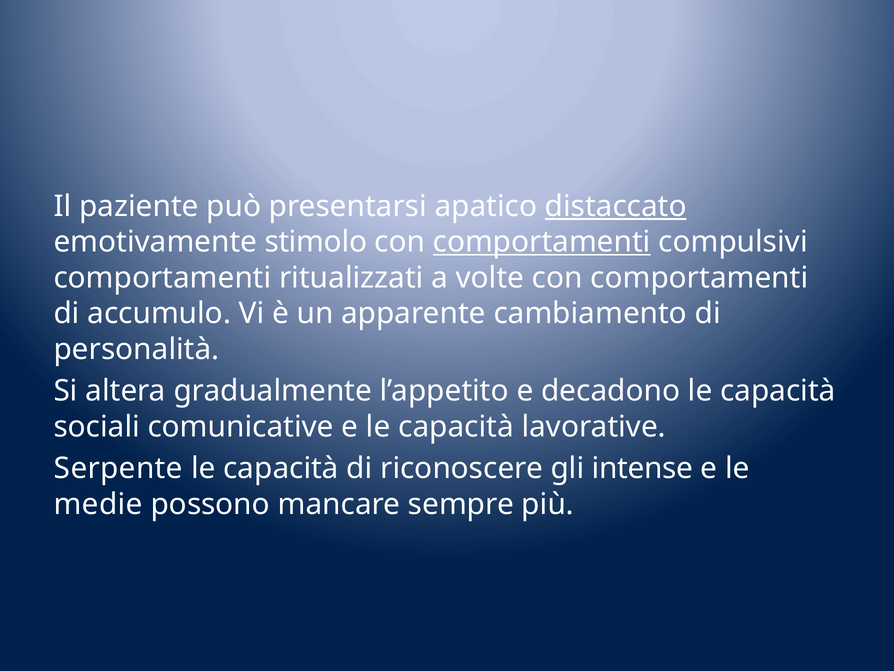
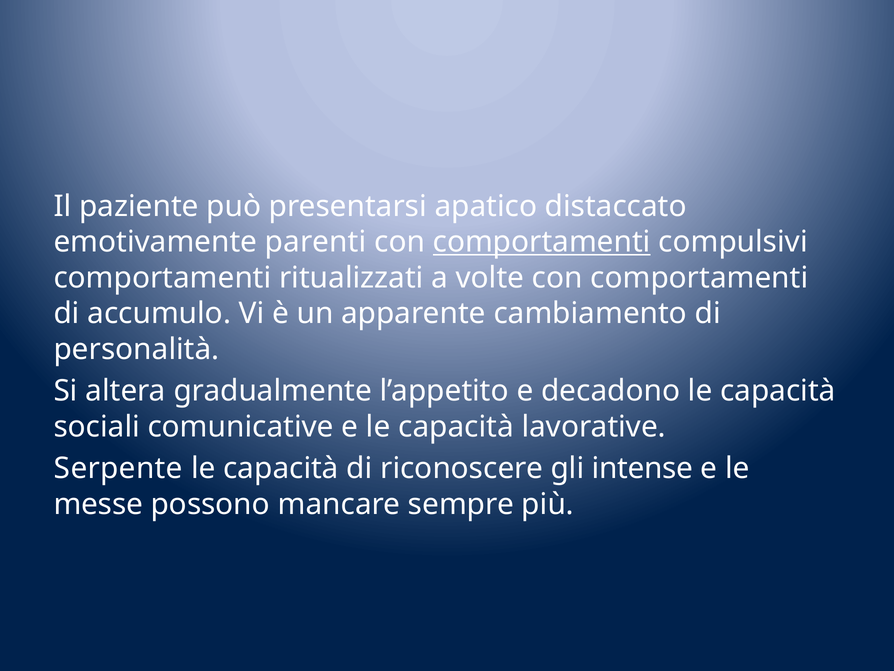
distaccato underline: present -> none (616, 206)
stimolo: stimolo -> parenti (316, 242)
medie: medie -> messe (98, 504)
